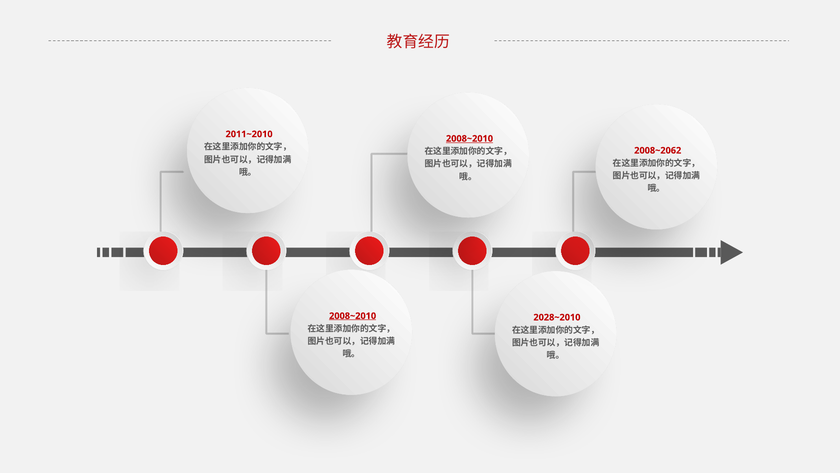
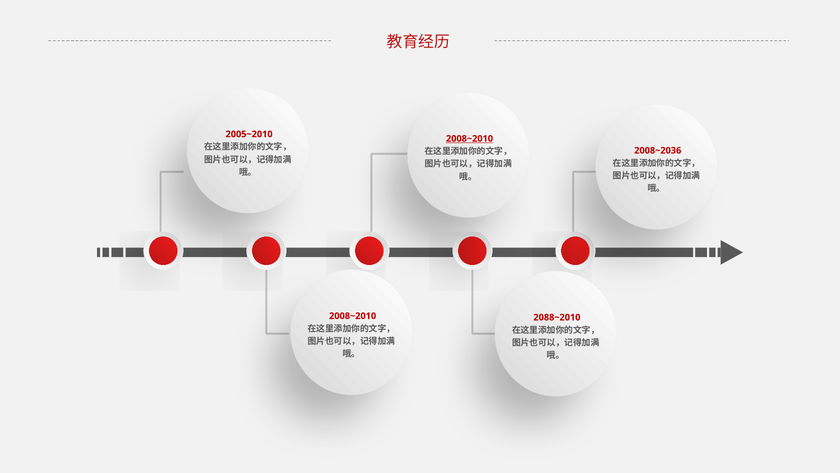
2011~2010: 2011~2010 -> 2005~2010 (249, 134)
2008~2062: 2008~2062 -> 2008~2036 (658, 150)
2008~2010 underline: present -> none (353, 316)
2028~2010: 2028~2010 -> 2088~2010 (557, 317)
